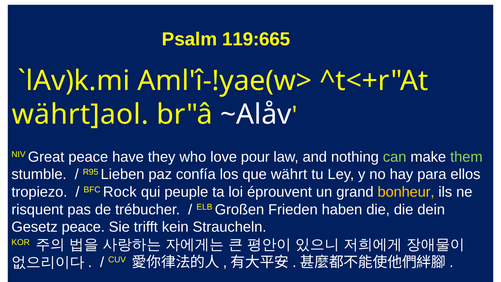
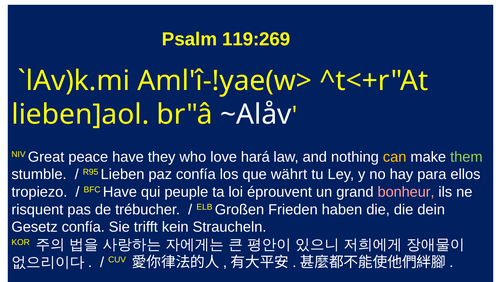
119:665: 119:665 -> 119:269 (256, 39)
währt]aol: währt]aol -> lieben]aol (80, 115)
pour: pour -> hará (255, 157)
can colour: light green -> yellow (395, 157)
BFC Rock: Rock -> Have (120, 192)
bonheur colour: yellow -> pink (406, 192)
Gesetz peace: peace -> confía (83, 227)
